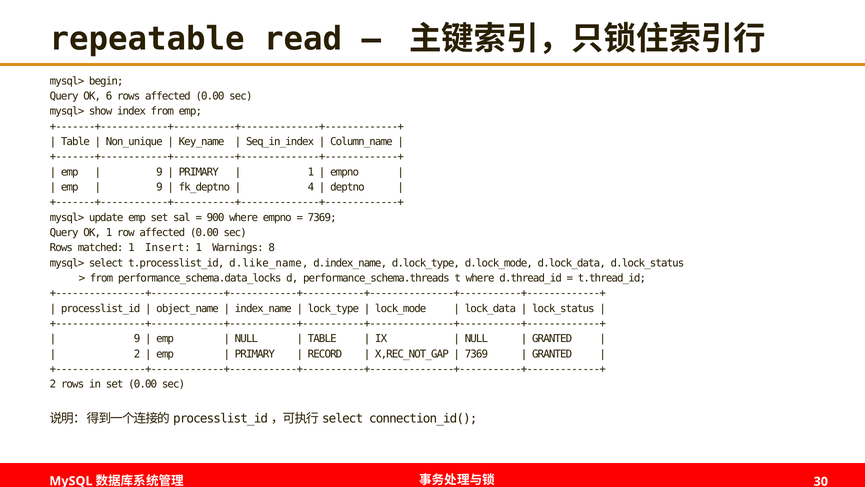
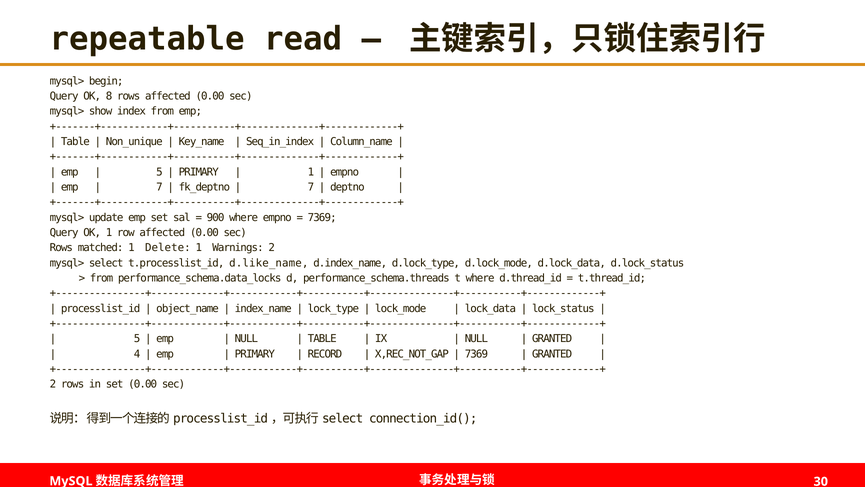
6: 6 -> 8 (109, 96)
9: 9 -> 5 (159, 172)
9: 9 -> 7 (159, 187)
4: 4 -> 7 (311, 187)
Insert: Insert -> Delete (168, 248)
Warnings 8: 8 -> 2 (272, 248)
9: 9 -> 5 (137, 339)
2: 2 -> 4 (137, 354)
